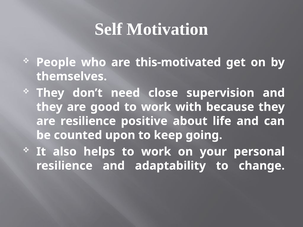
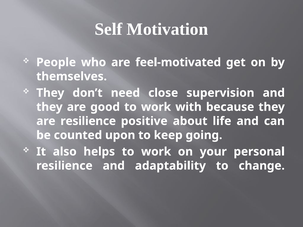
this-motivated: this-motivated -> feel-motivated (178, 62)
